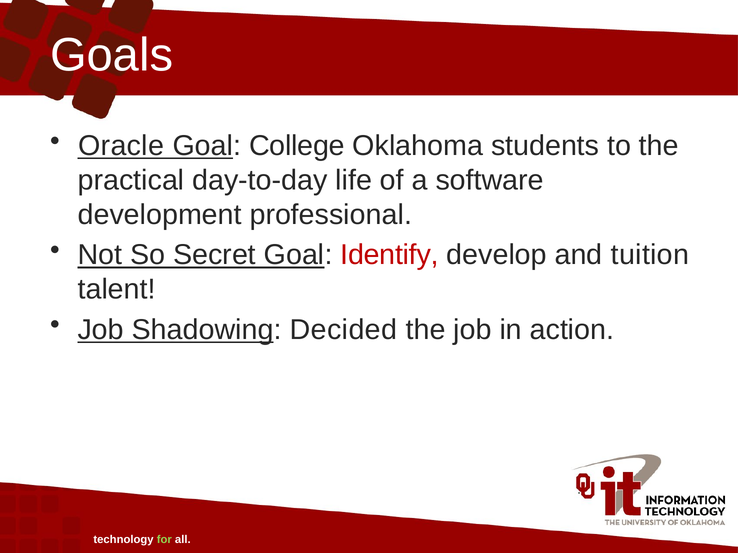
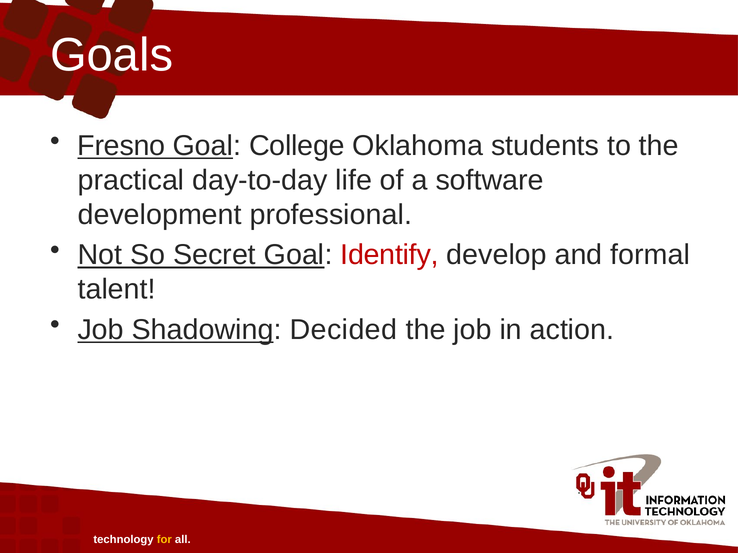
Oracle: Oracle -> Fresno (121, 146)
tuition: tuition -> formal (650, 255)
for colour: light green -> yellow (164, 540)
